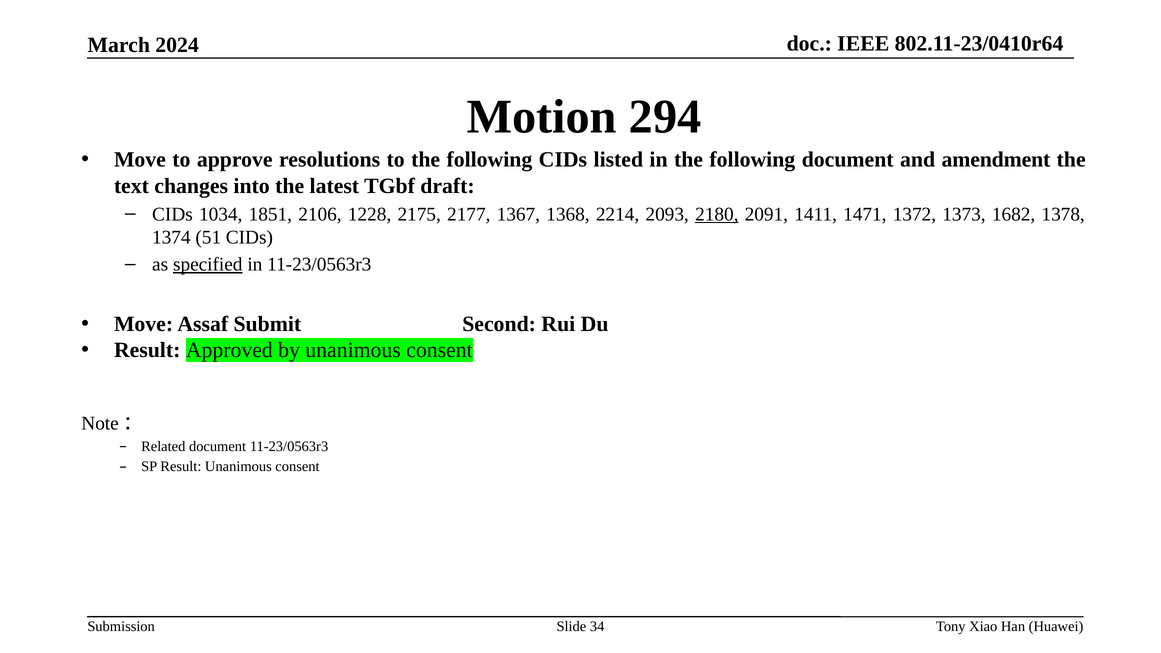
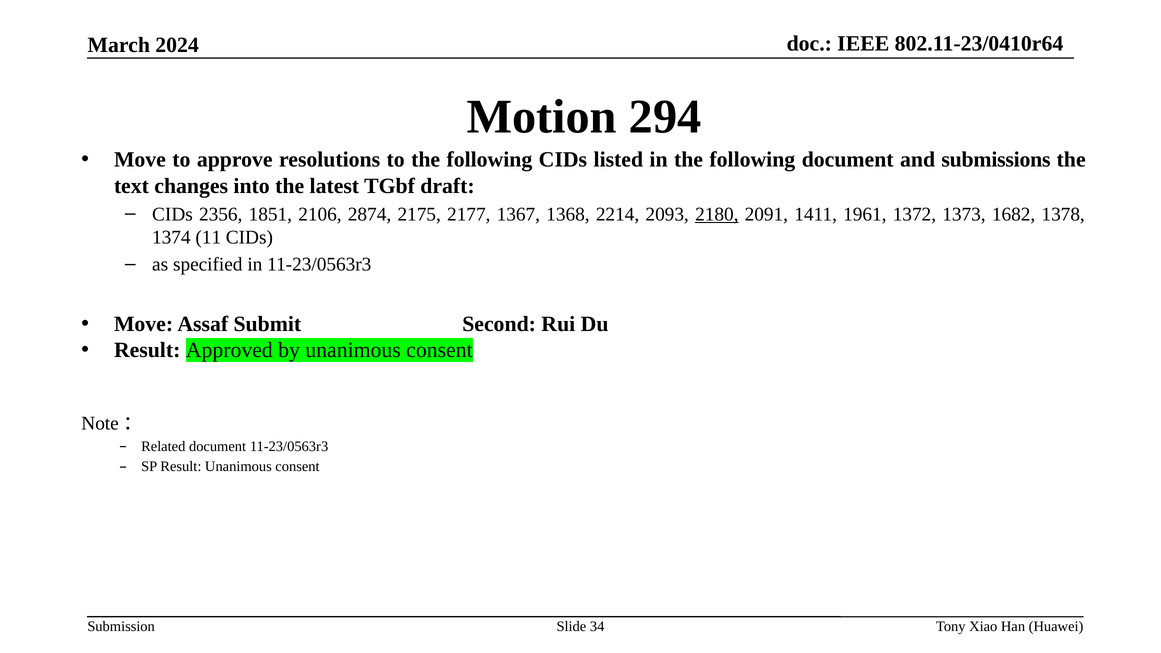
amendment: amendment -> submissions (996, 160)
1034: 1034 -> 2356 (221, 214)
1228: 1228 -> 2874 (370, 214)
1471: 1471 -> 1961 (865, 214)
51: 51 -> 11 (208, 237)
specified underline: present -> none (208, 265)
